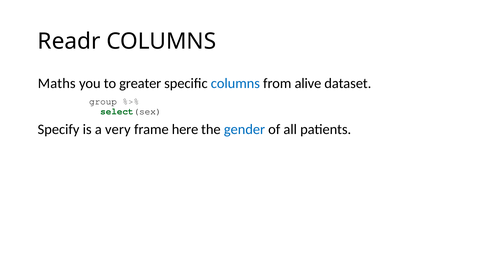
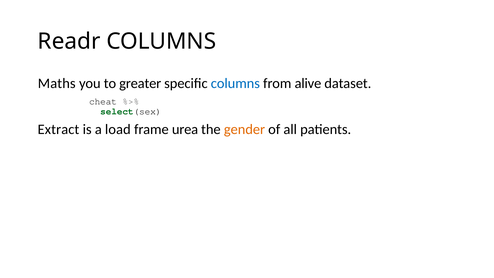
group: group -> cheat (103, 101)
Specify: Specify -> Extract (58, 129)
very: very -> load (118, 129)
here: here -> urea (185, 129)
gender colour: blue -> orange (244, 129)
